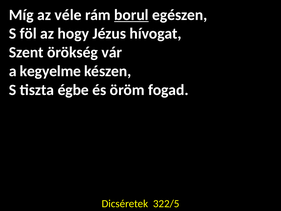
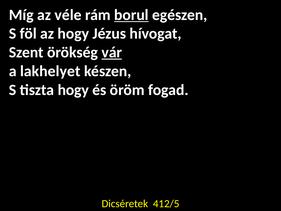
vár underline: none -> present (112, 52)
kegyelme: kegyelme -> lakhelyet (50, 71)
tiszta égbe: égbe -> hogy (73, 90)
322/5: 322/5 -> 412/5 (166, 203)
